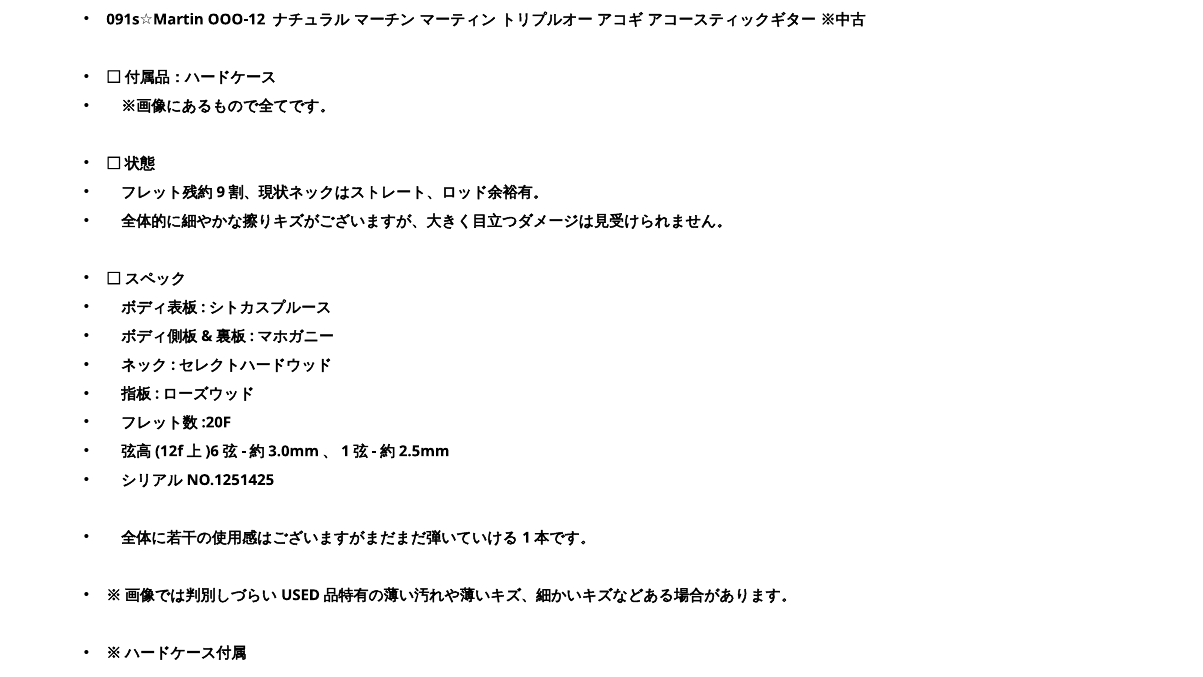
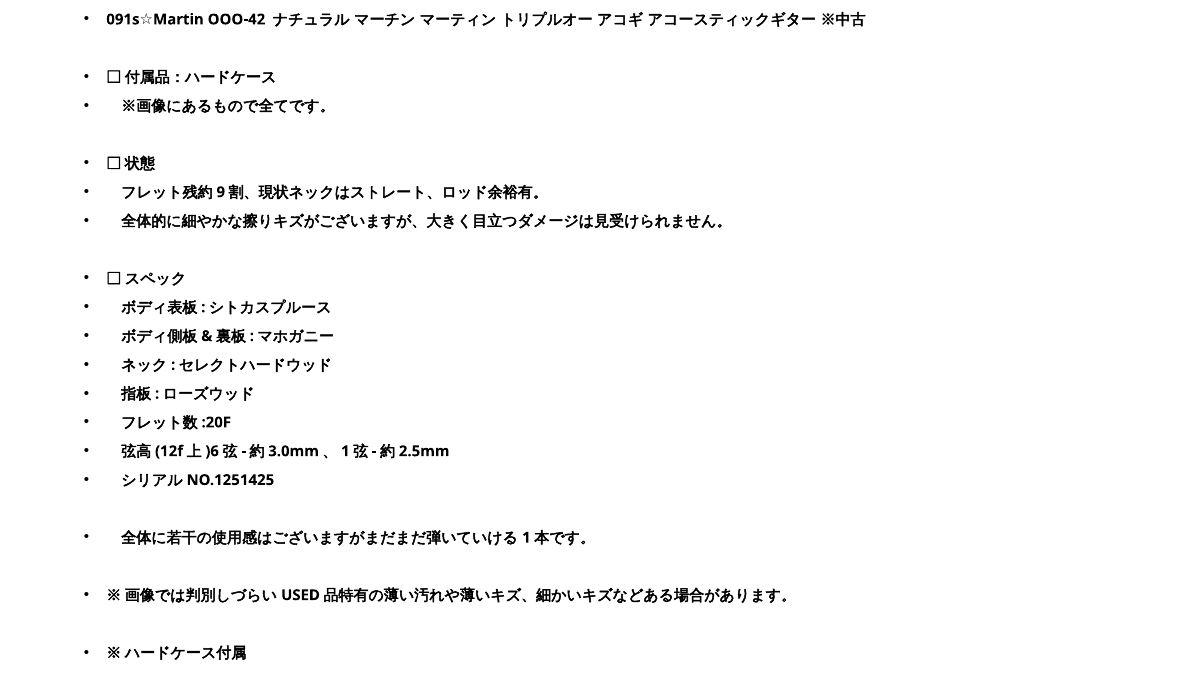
OOO-12: OOO-12 -> OOO-42 (236, 19)
